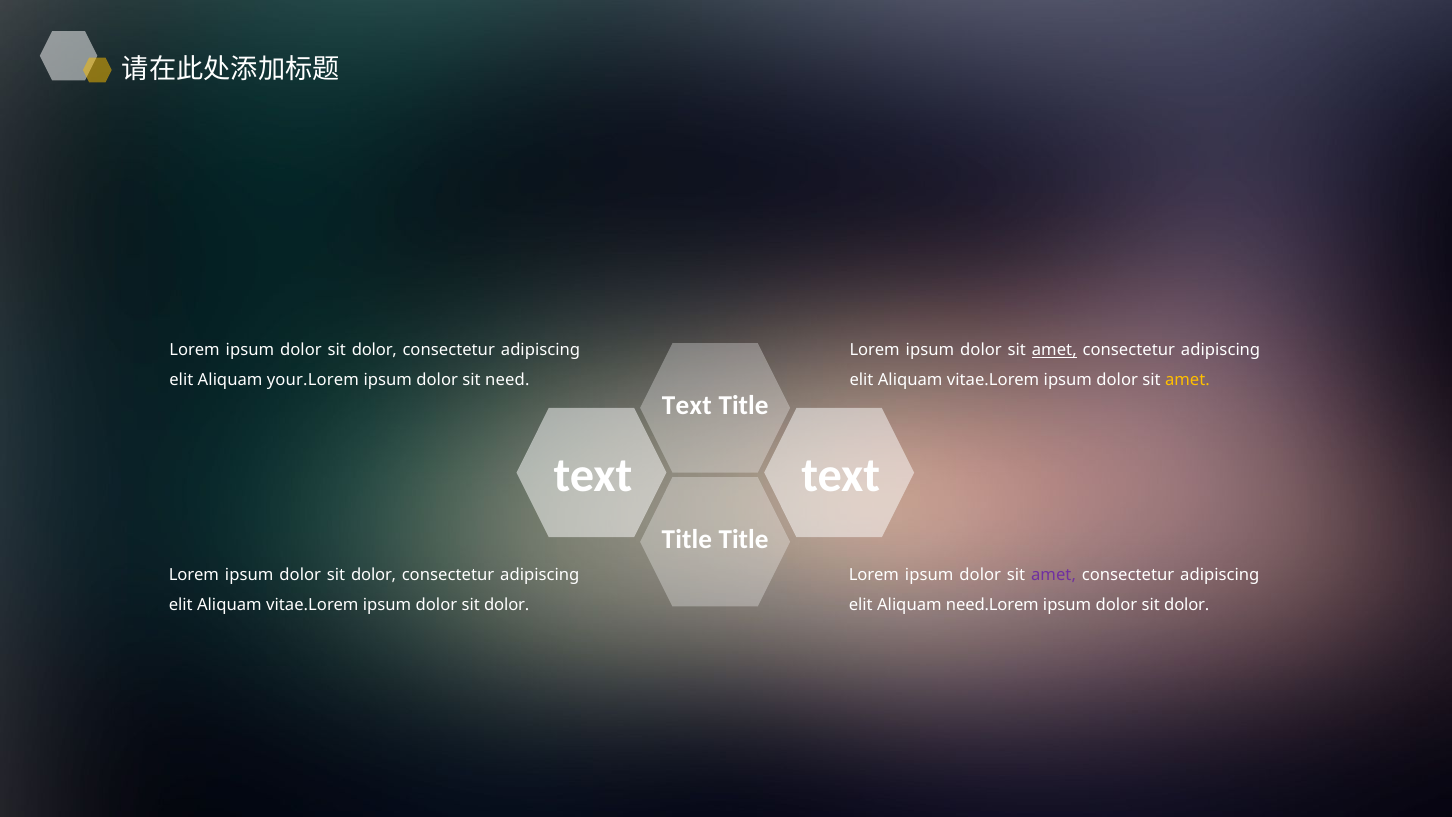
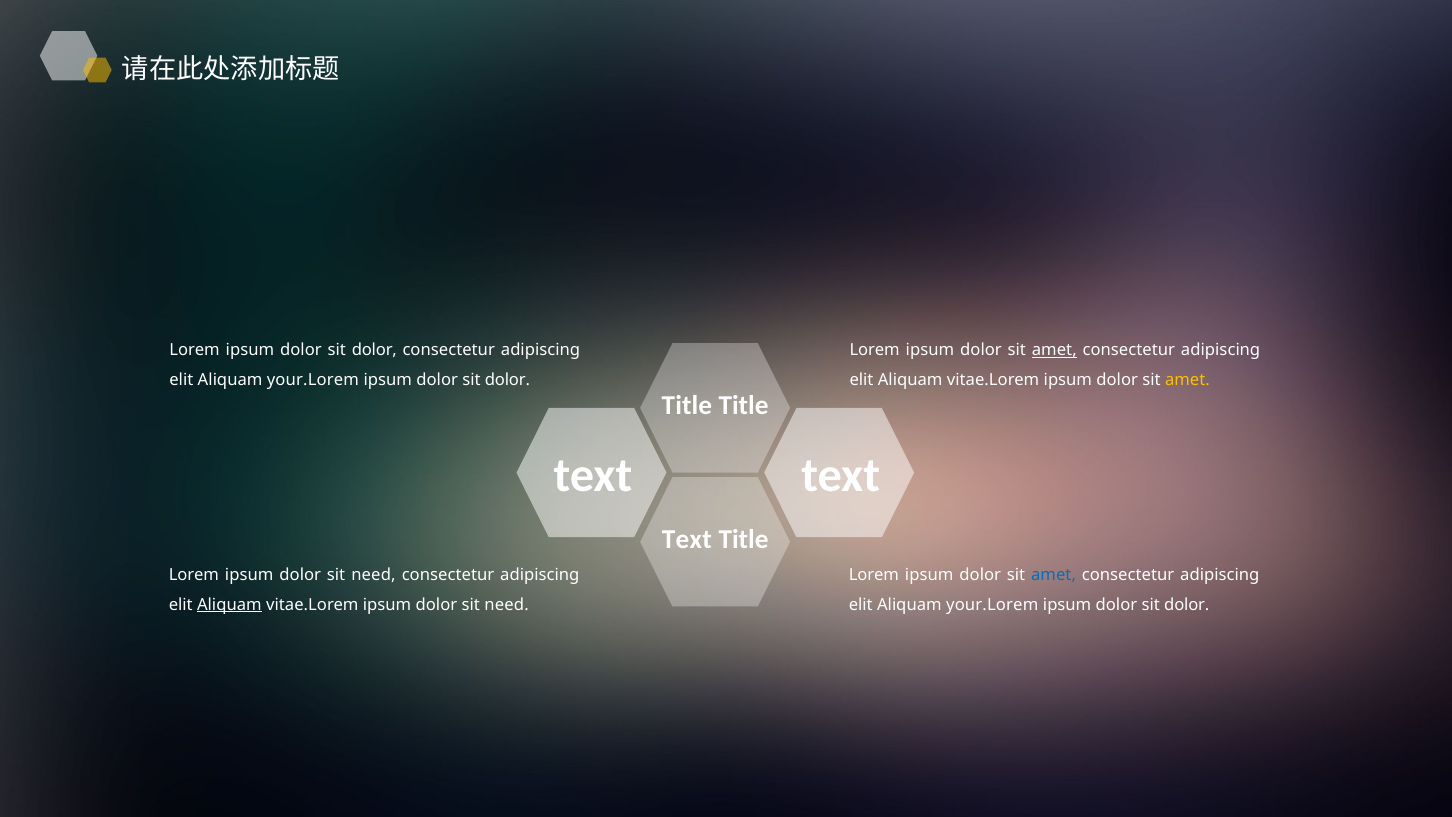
need: need -> dolor (507, 380)
Text: Text -> Title (687, 405)
Title: Title -> Text (687, 539)
dolor: dolor -> need (373, 575)
amet colour: purple -> blue (1054, 575)
Aliquam underline: none -> present (229, 605)
dolor: dolor -> need (507, 605)
need.Lorem: need.Lorem -> your.Lorem (992, 605)
